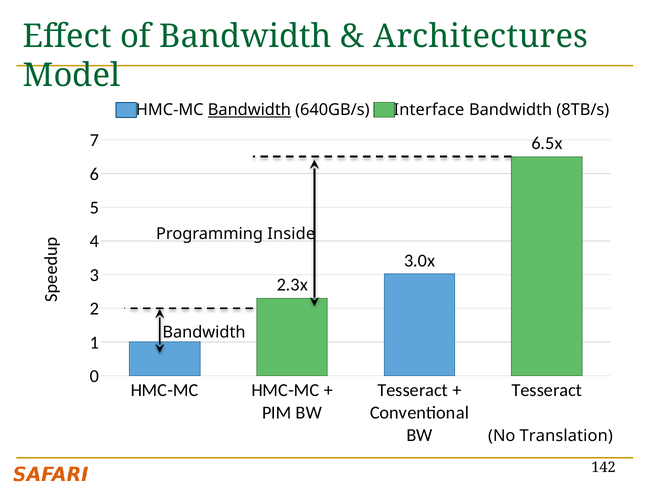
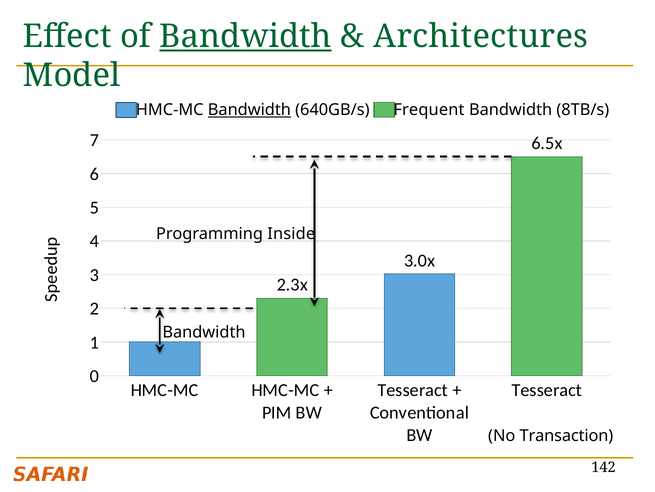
Bandwidth underline: none -> present (246, 36)
Interface: Interface -> Frequent (429, 110)
Translation: Translation -> Transaction (566, 435)
